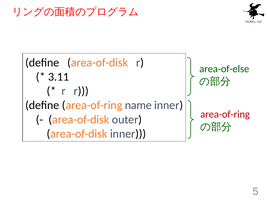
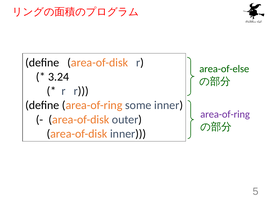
3.11: 3.11 -> 3.24 (59, 77)
name: name -> some (138, 105)
area-of-ring colour: red -> purple (225, 114)
